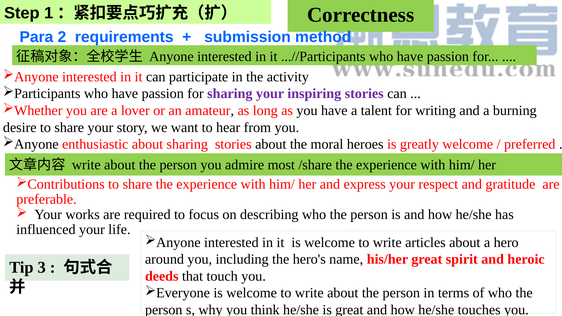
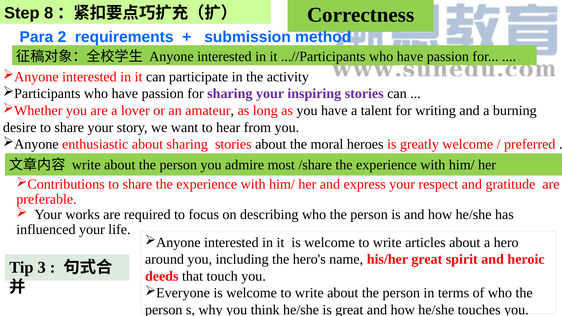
1: 1 -> 8 (49, 13)
